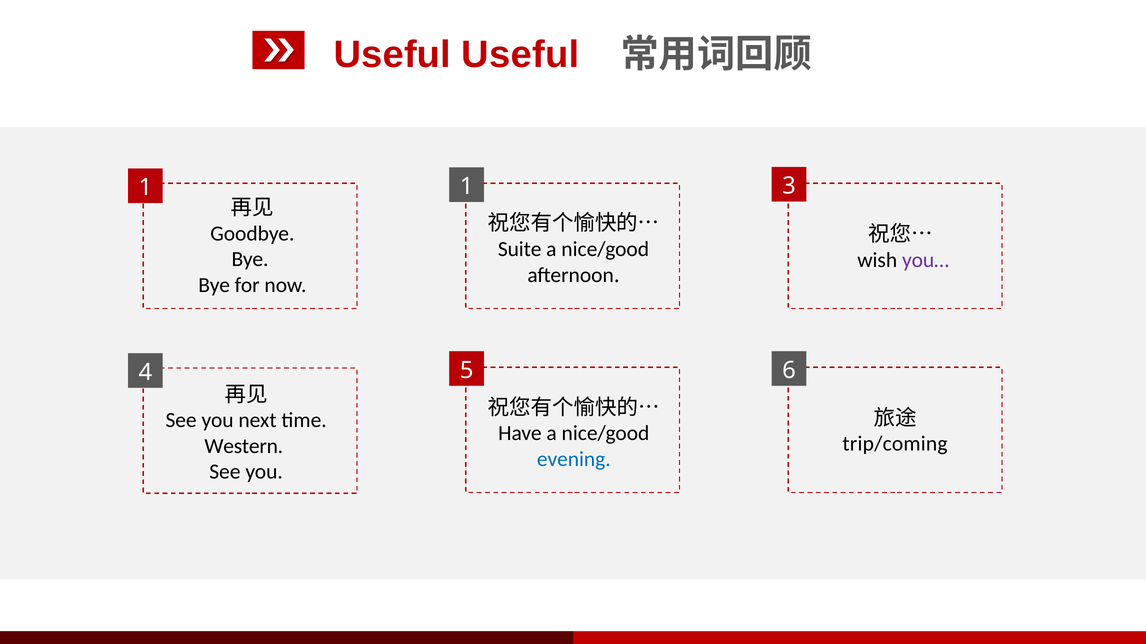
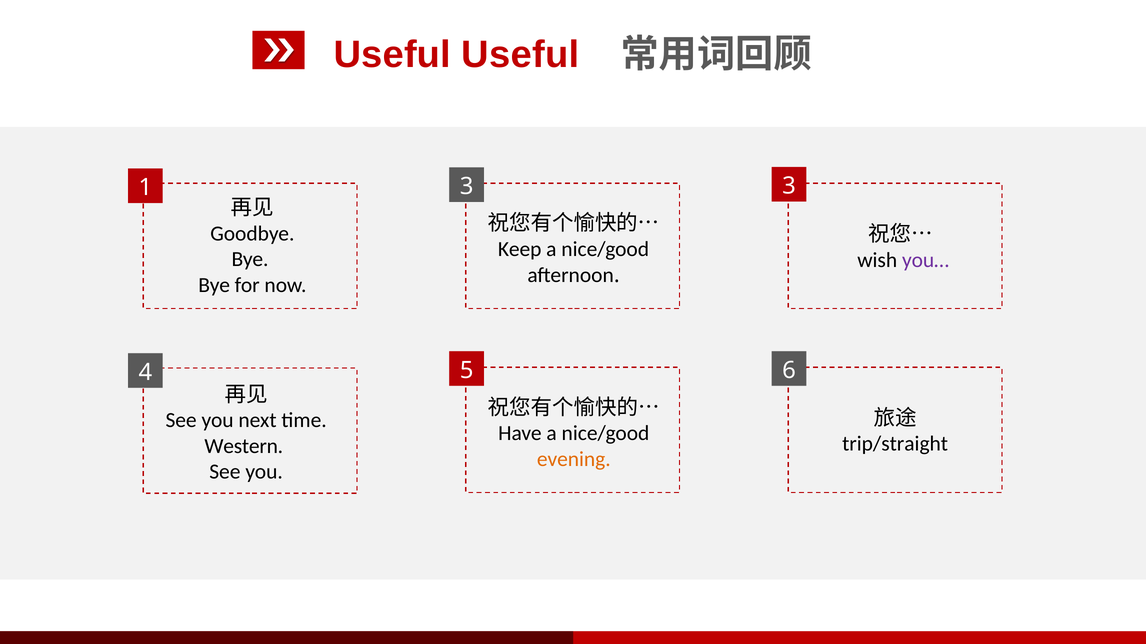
1 1: 1 -> 3 (467, 186)
Suite: Suite -> Keep (520, 249)
trip/coming: trip/coming -> trip/straight (895, 444)
evening colour: blue -> orange (574, 460)
